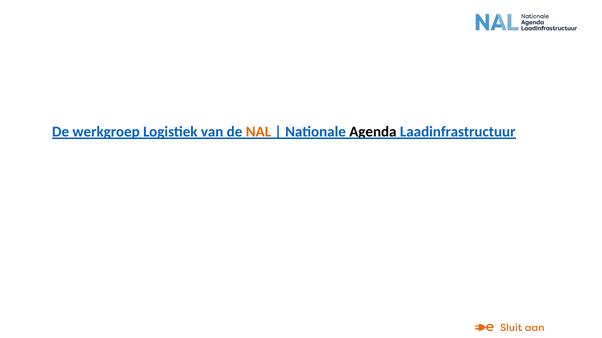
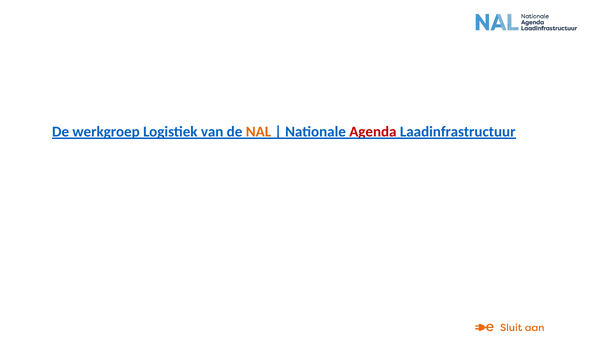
Agenda colour: black -> red (373, 132)
